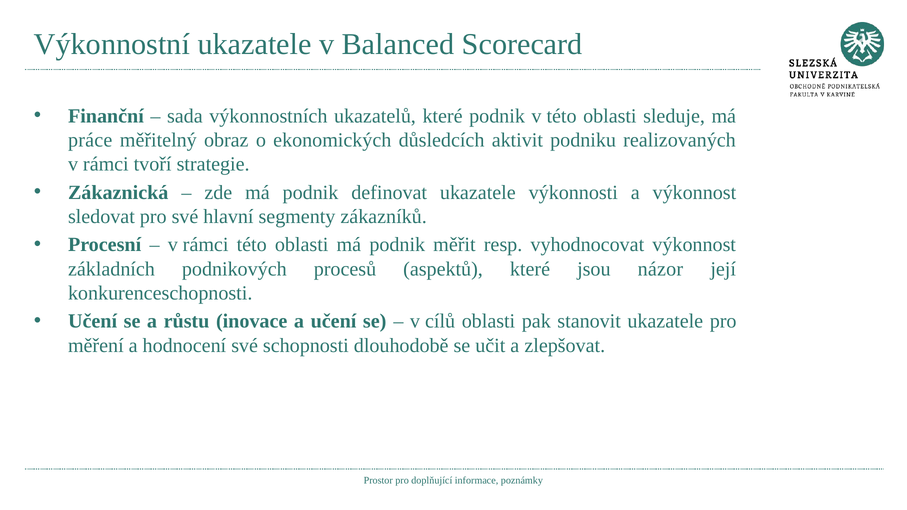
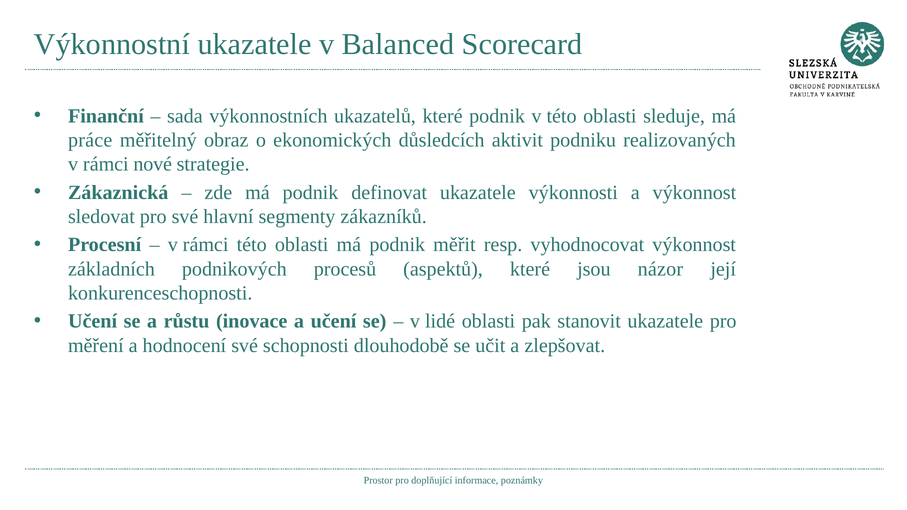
tvoří: tvoří -> nové (153, 164)
cílů: cílů -> lidé (440, 321)
